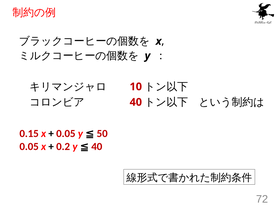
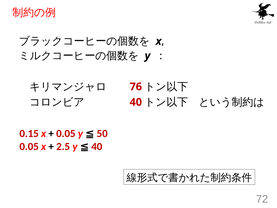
10: 10 -> 76 (136, 87)
0.2: 0.2 -> 2.5 (63, 146)
